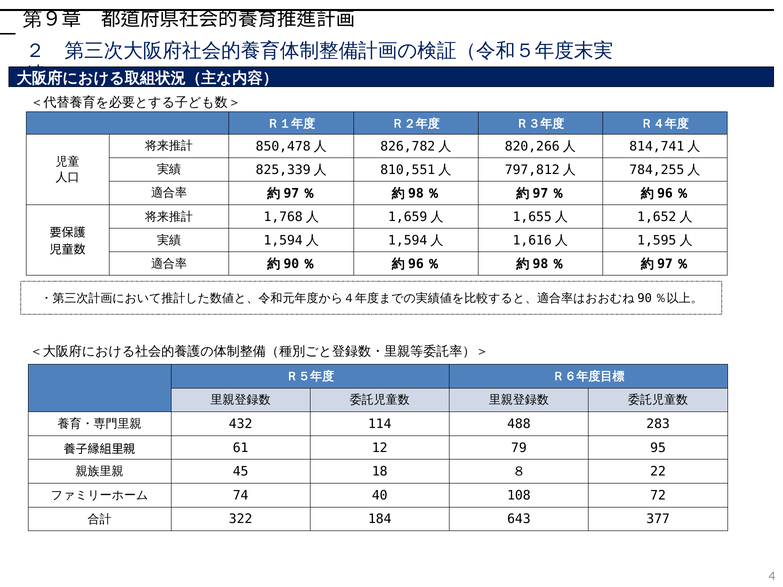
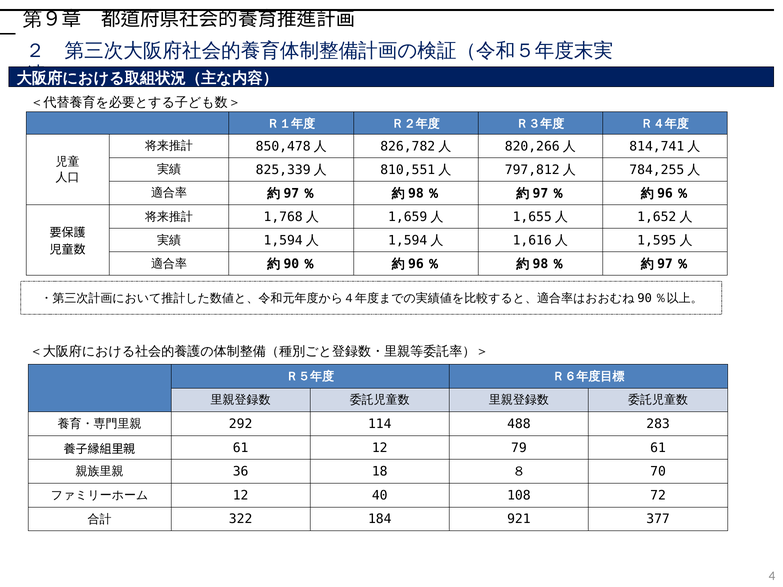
432: 432 -> 292 (241, 424)
79 95: 95 -> 61 (658, 448)
45: 45 -> 36 (241, 472)
22: 22 -> 70 (658, 472)
74: 74 -> 12 (241, 496)
643: 643 -> 921 (519, 519)
